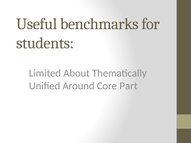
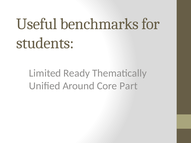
About: About -> Ready (77, 73)
